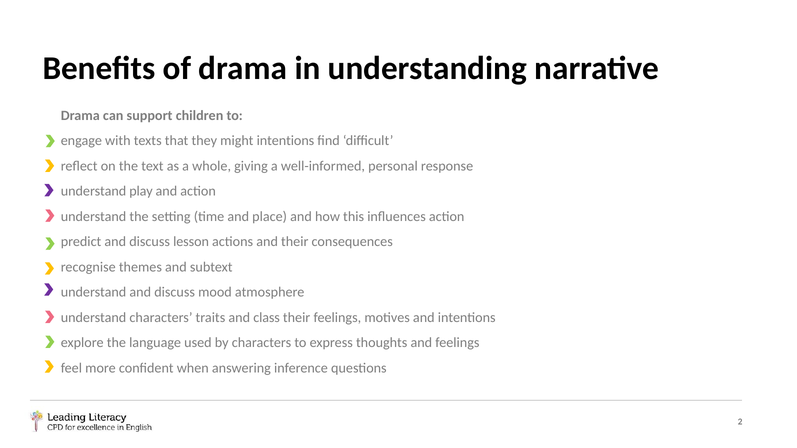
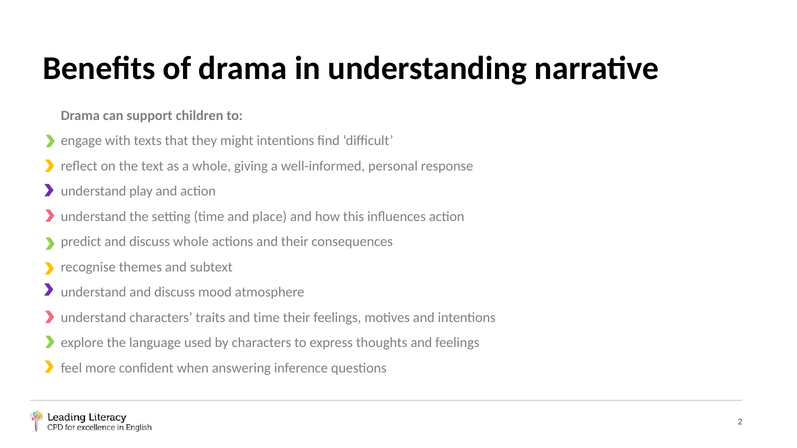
discuss lesson: lesson -> whole (191, 242)
and class: class -> time (266, 318)
